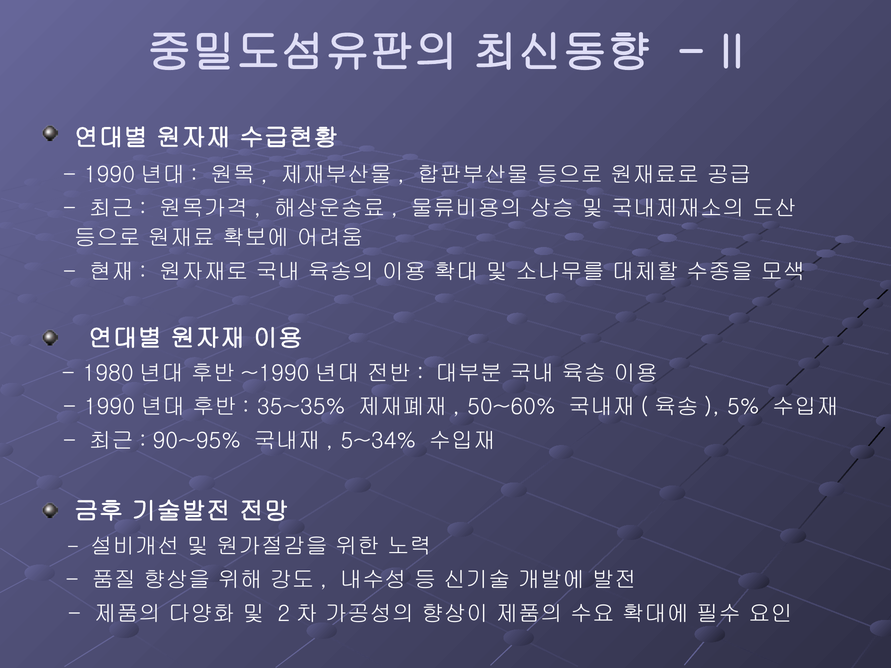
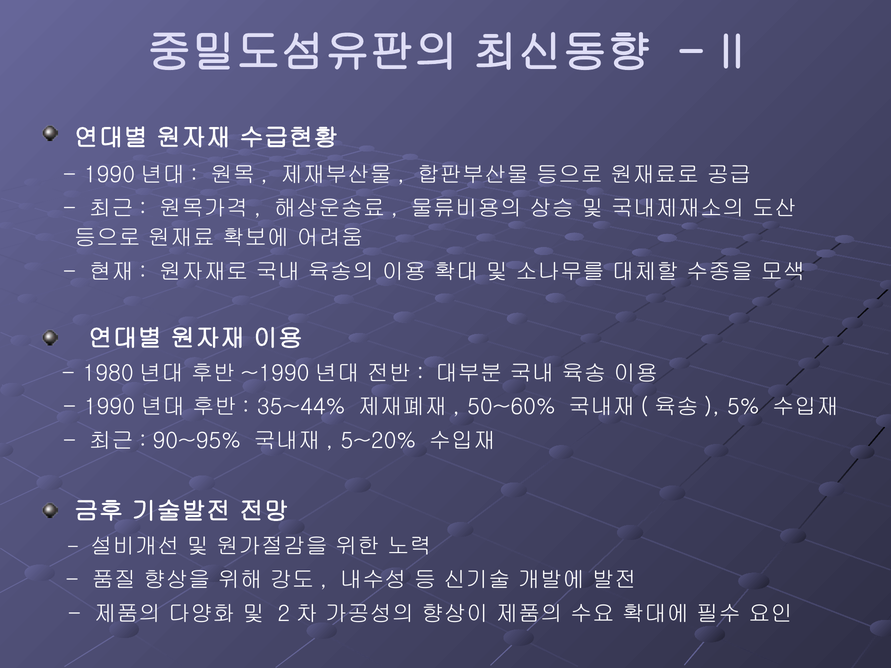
35~35%: 35~35% -> 35~44% (301, 407)
5~34%: 5~34% -> 5~20% (378, 441)
